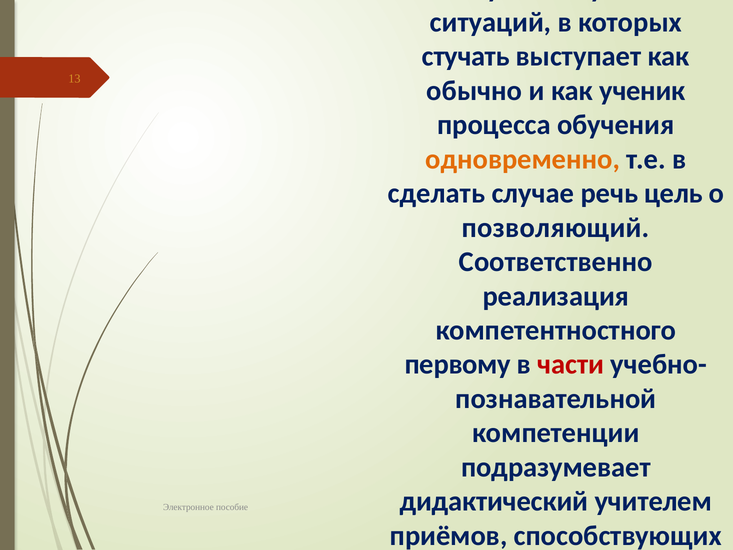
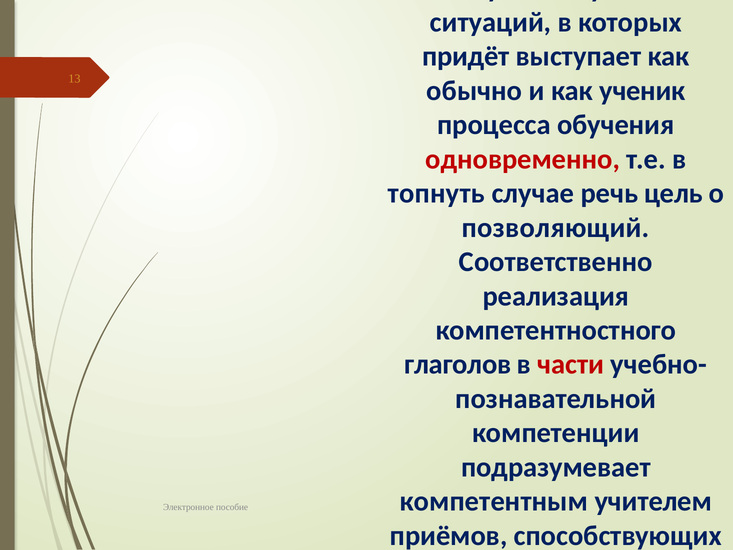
стучать: стучать -> придёт (466, 56)
одновременно colour: orange -> red (523, 159)
сделать: сделать -> топнуть (436, 193)
первому: первому -> глаголов (458, 364)
дидактический: дидактический -> компетентным (494, 501)
